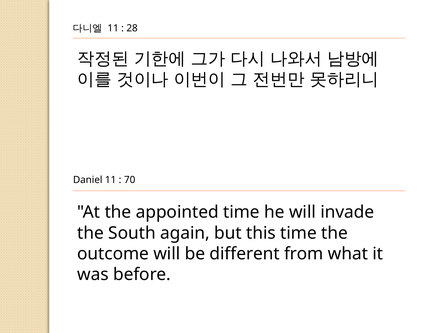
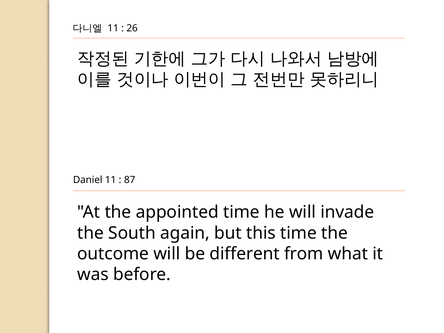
28: 28 -> 26 (132, 28)
70: 70 -> 87 (130, 180)
